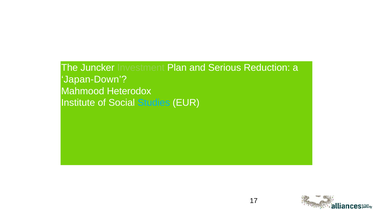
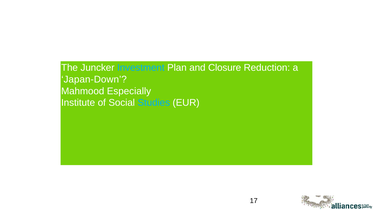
Investment colour: light green -> light blue (141, 68)
Serious: Serious -> Closure (225, 68)
Heterodox: Heterodox -> Especially (129, 91)
